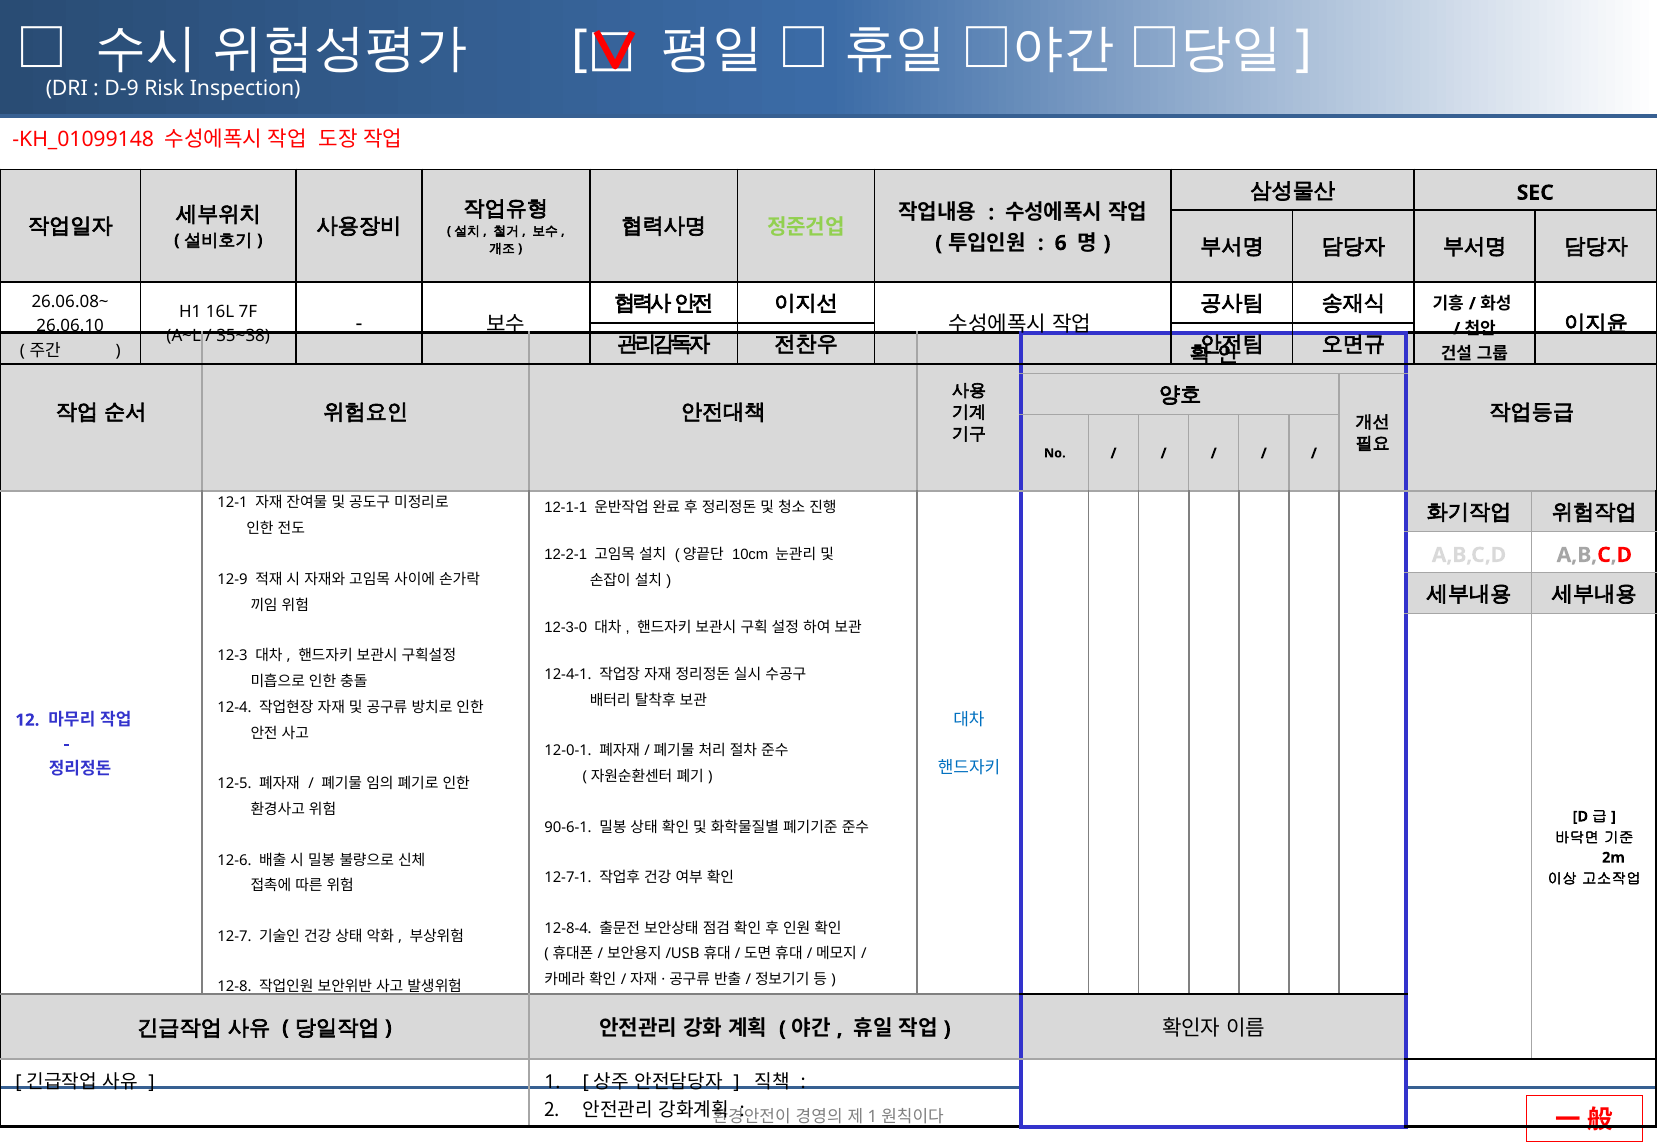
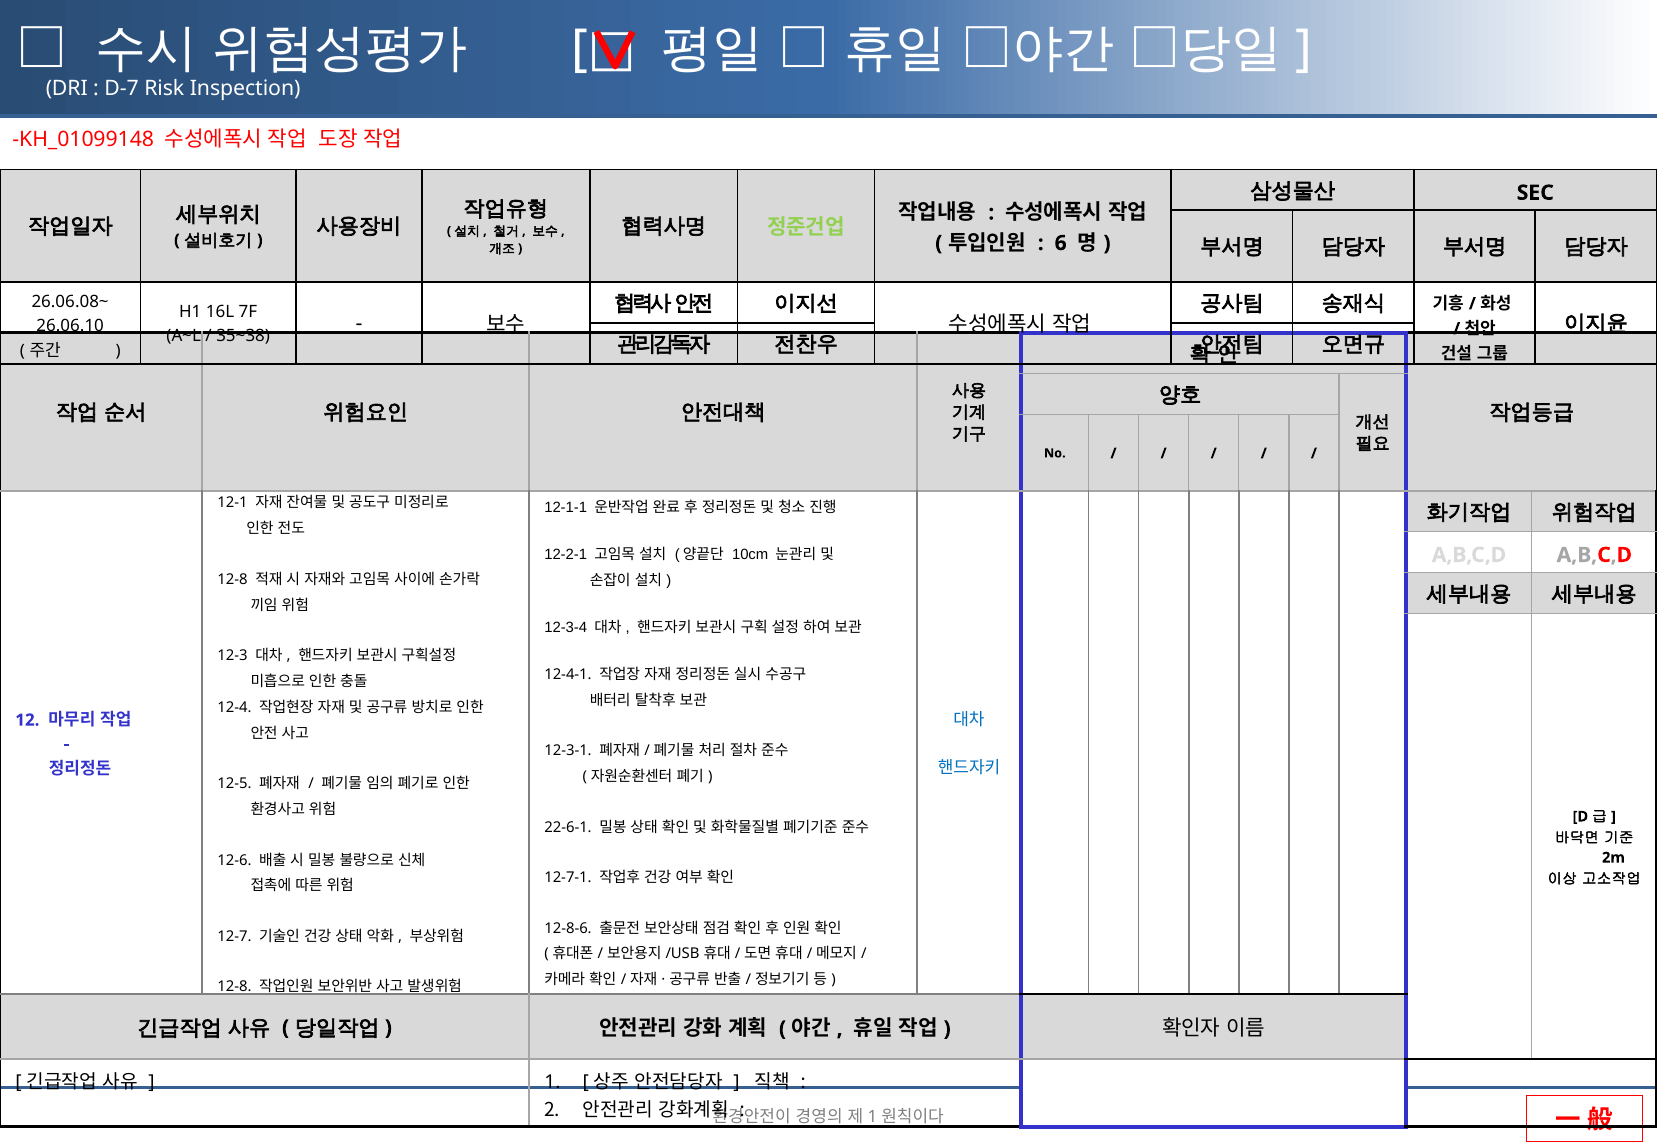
D-9: D-9 -> D-7 (122, 88)
12-9: 12-9 -> 12-8 (233, 579)
12-3-0: 12-3-0 -> 12-3-4 (566, 628)
12-0-1: 12-0-1 -> 12-3-1 (568, 751)
90-6-1: 90-6-1 -> 22-6-1 (568, 827)
12-8-4: 12-8-4 -> 12-8-6 (568, 928)
